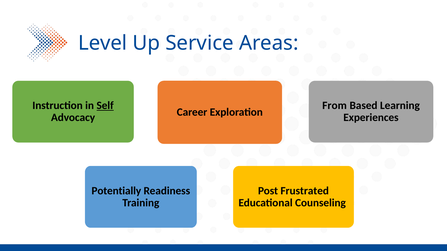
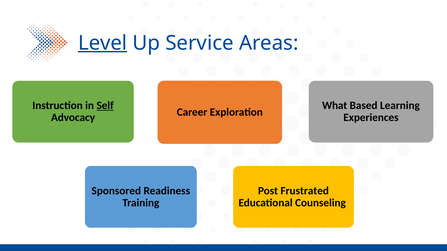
Level underline: none -> present (103, 43)
From: From -> What (335, 106)
Potentially: Potentially -> Sponsored (116, 191)
